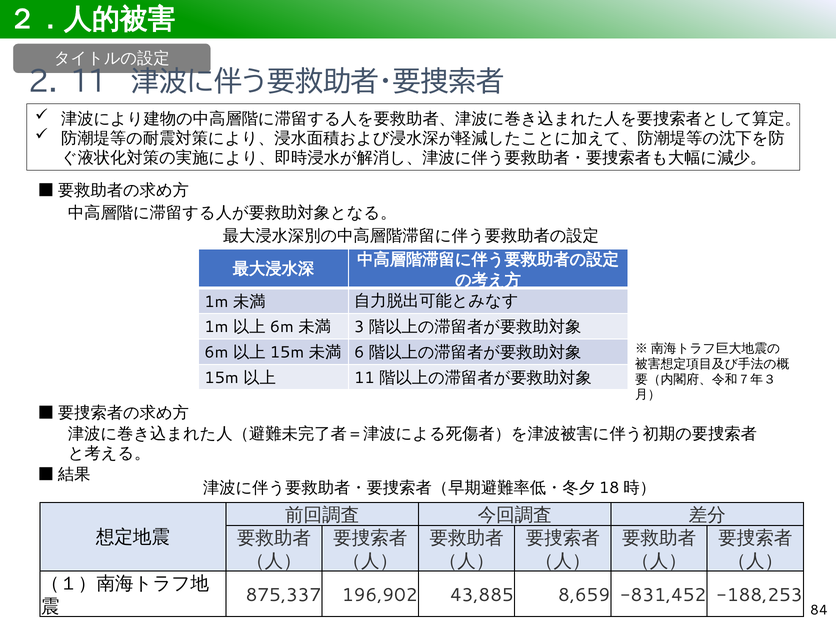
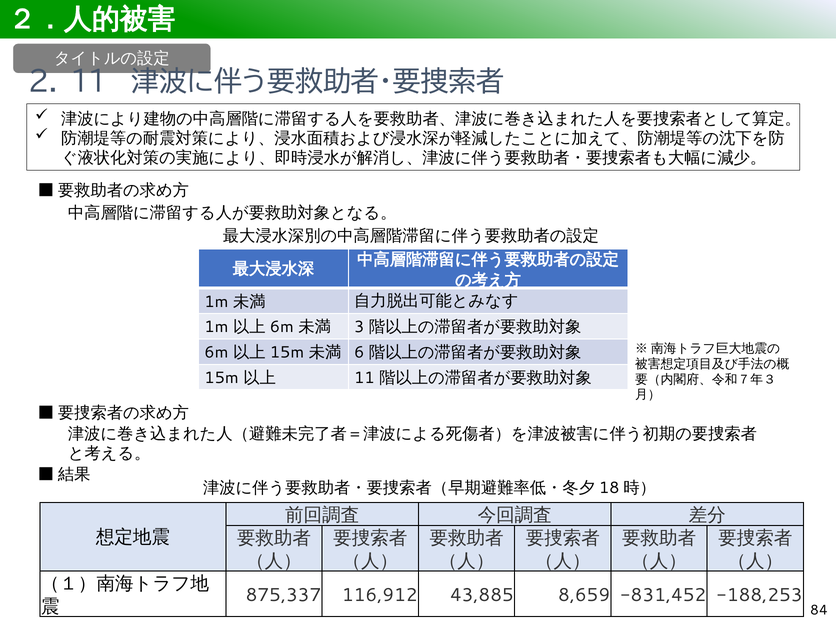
196,902: 196,902 -> 116,912 (380, 595)
